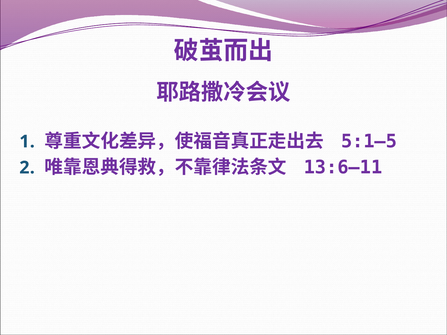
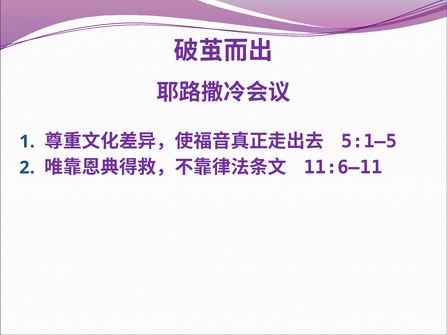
13:6–11: 13:6–11 -> 11:6–11 (343, 167)
